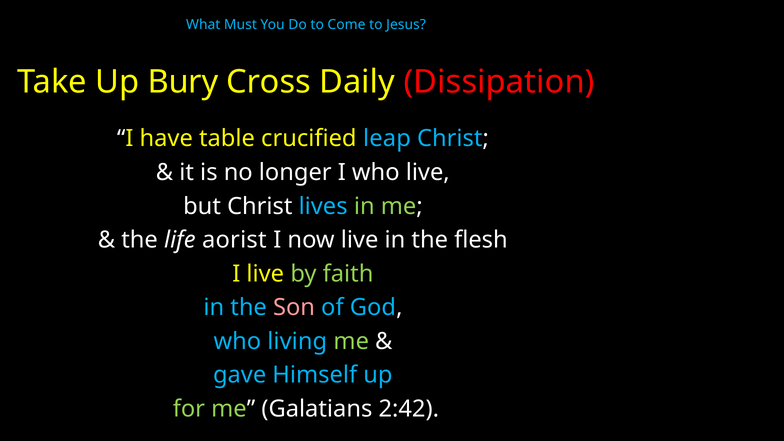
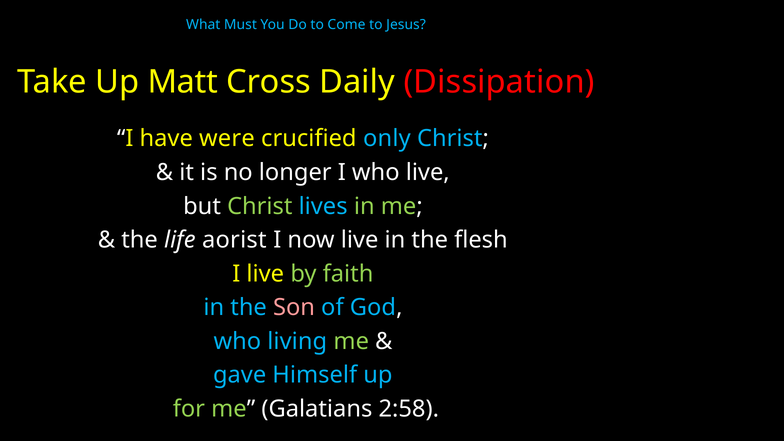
Bury: Bury -> Matt (183, 82)
table: table -> were (227, 139)
leap: leap -> only (387, 139)
Christ colour: white -> light green (260, 206)
2:42: 2:42 -> 2:58 (409, 409)
